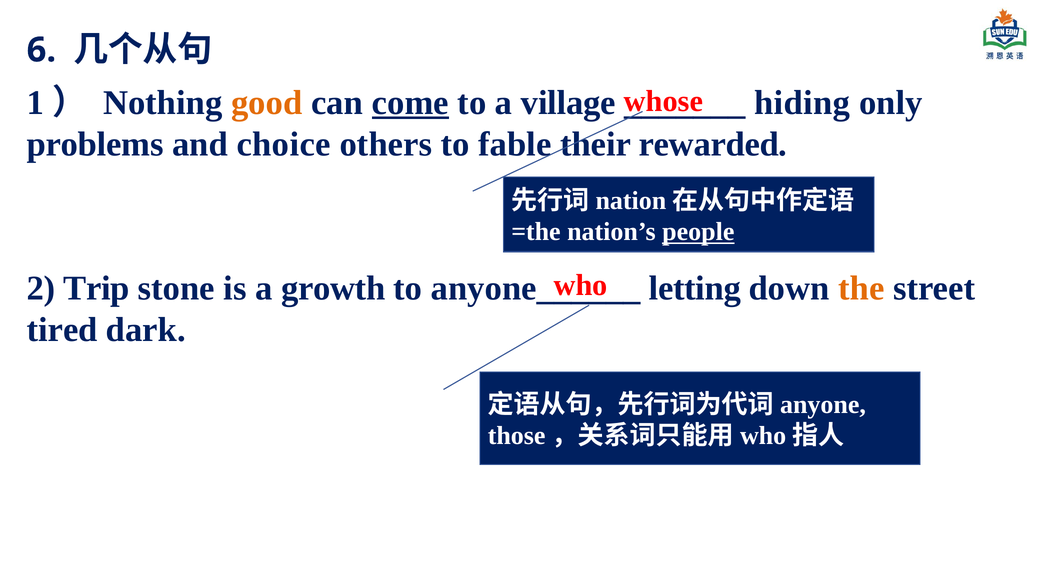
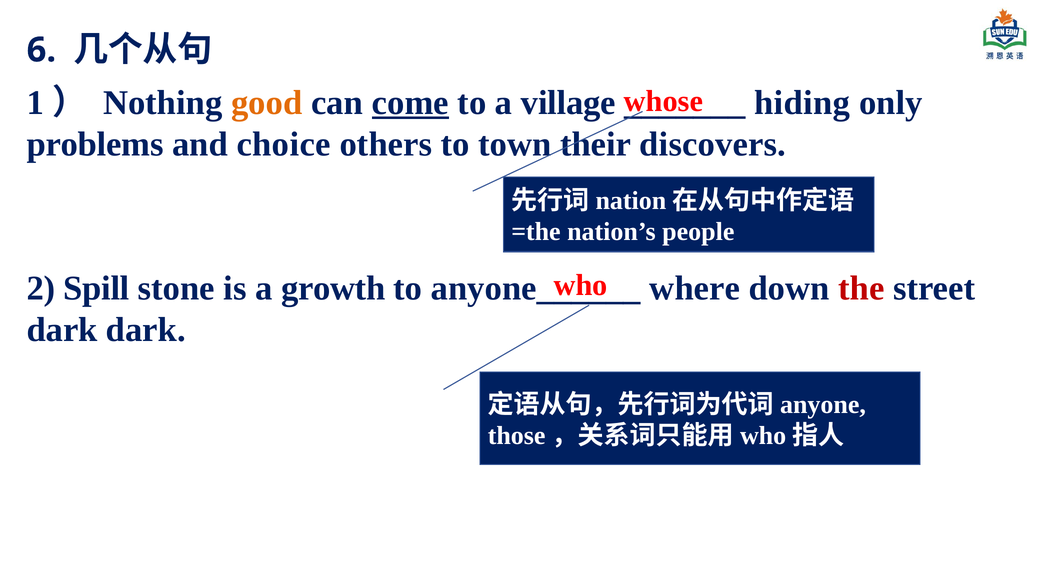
fable: fable -> town (515, 144)
rewarded: rewarded -> discovers (713, 144)
people underline: present -> none (698, 232)
Trip: Trip -> Spill (96, 288)
letting: letting -> where (695, 288)
the colour: orange -> red (861, 288)
tired: tired -> dark (62, 330)
